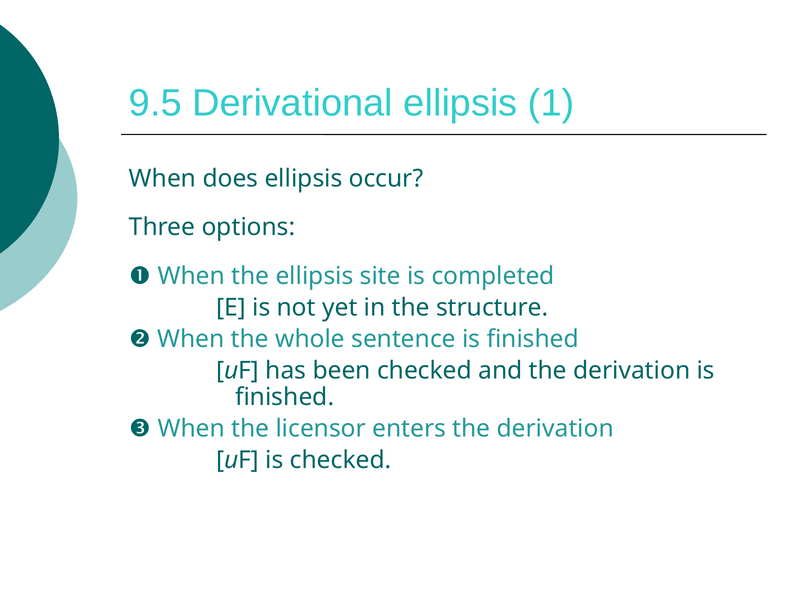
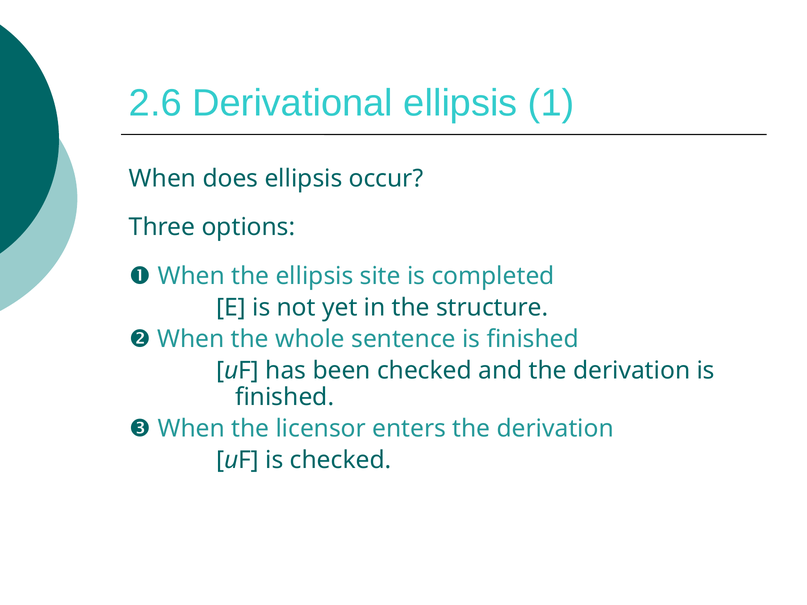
9.5: 9.5 -> 2.6 (155, 103)
